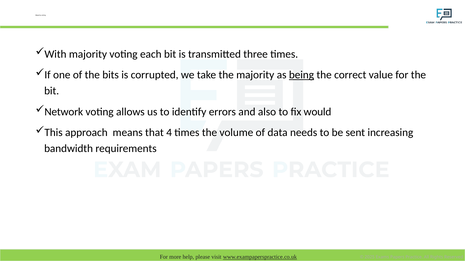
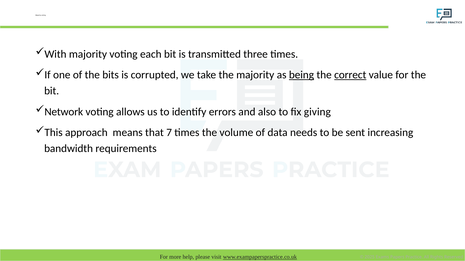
correct underline: none -> present (350, 75)
would: would -> giving (317, 112)
4: 4 -> 7 (169, 133)
